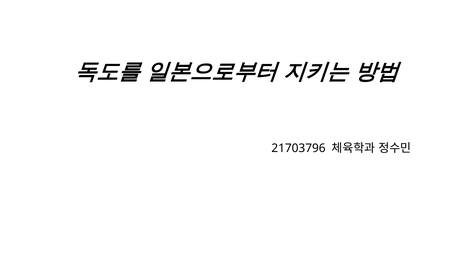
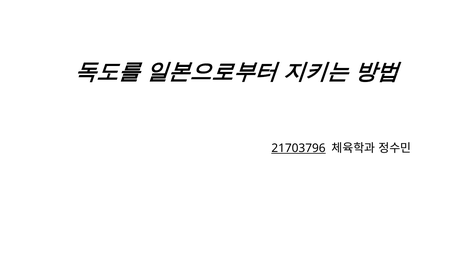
21703796 underline: none -> present (298, 148)
